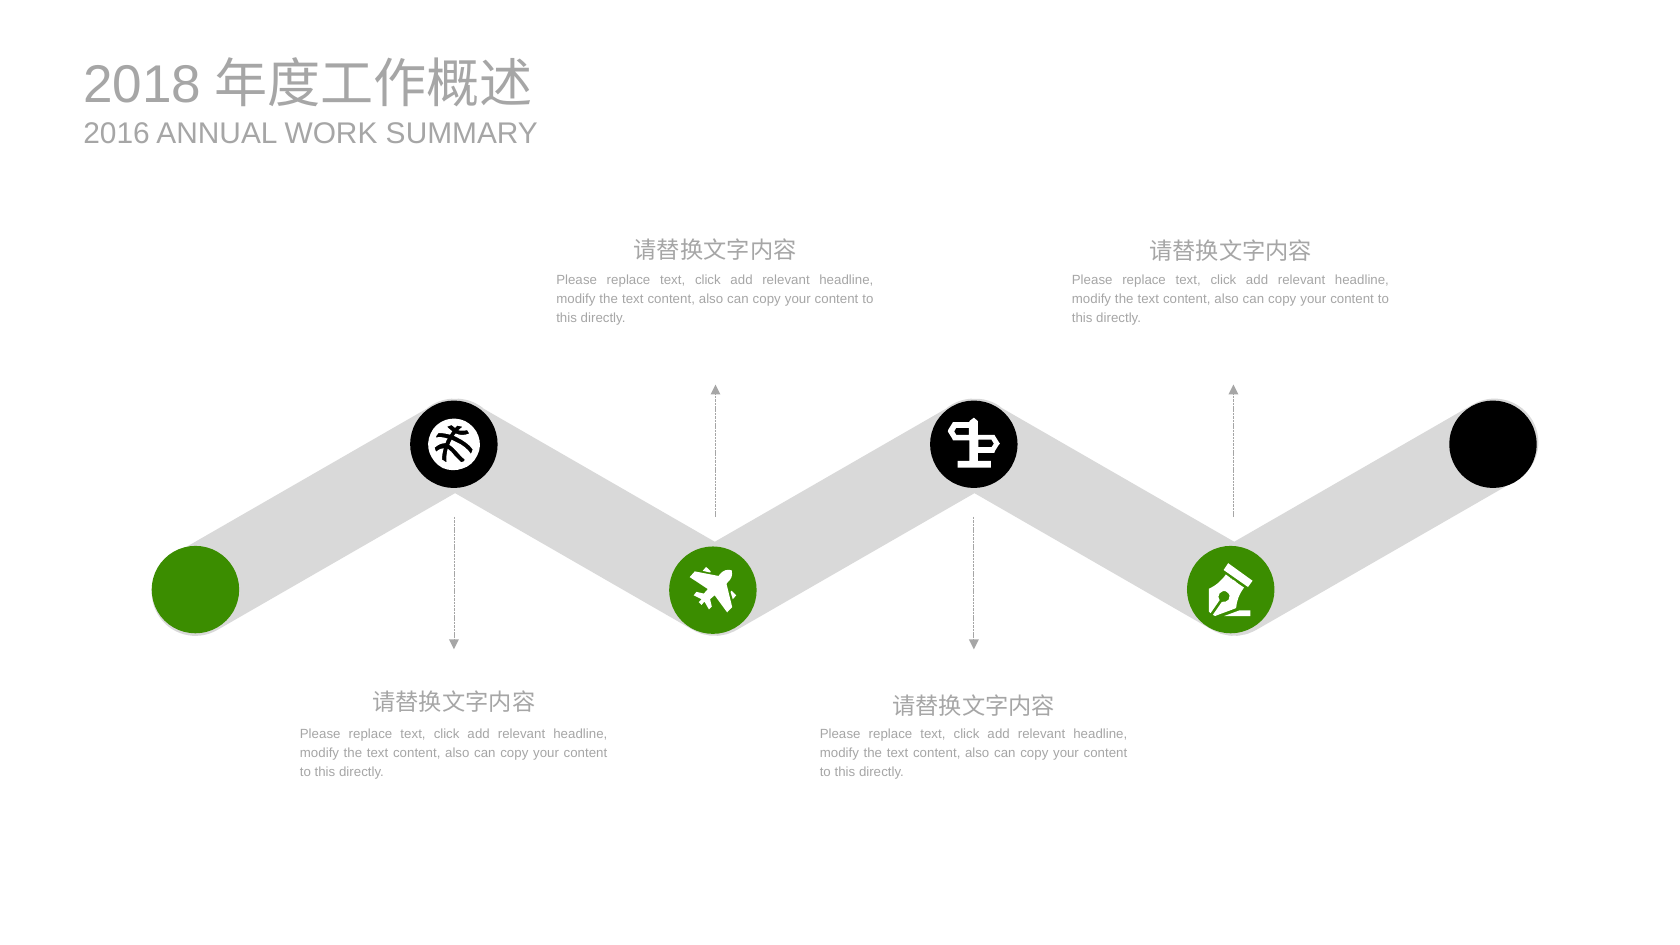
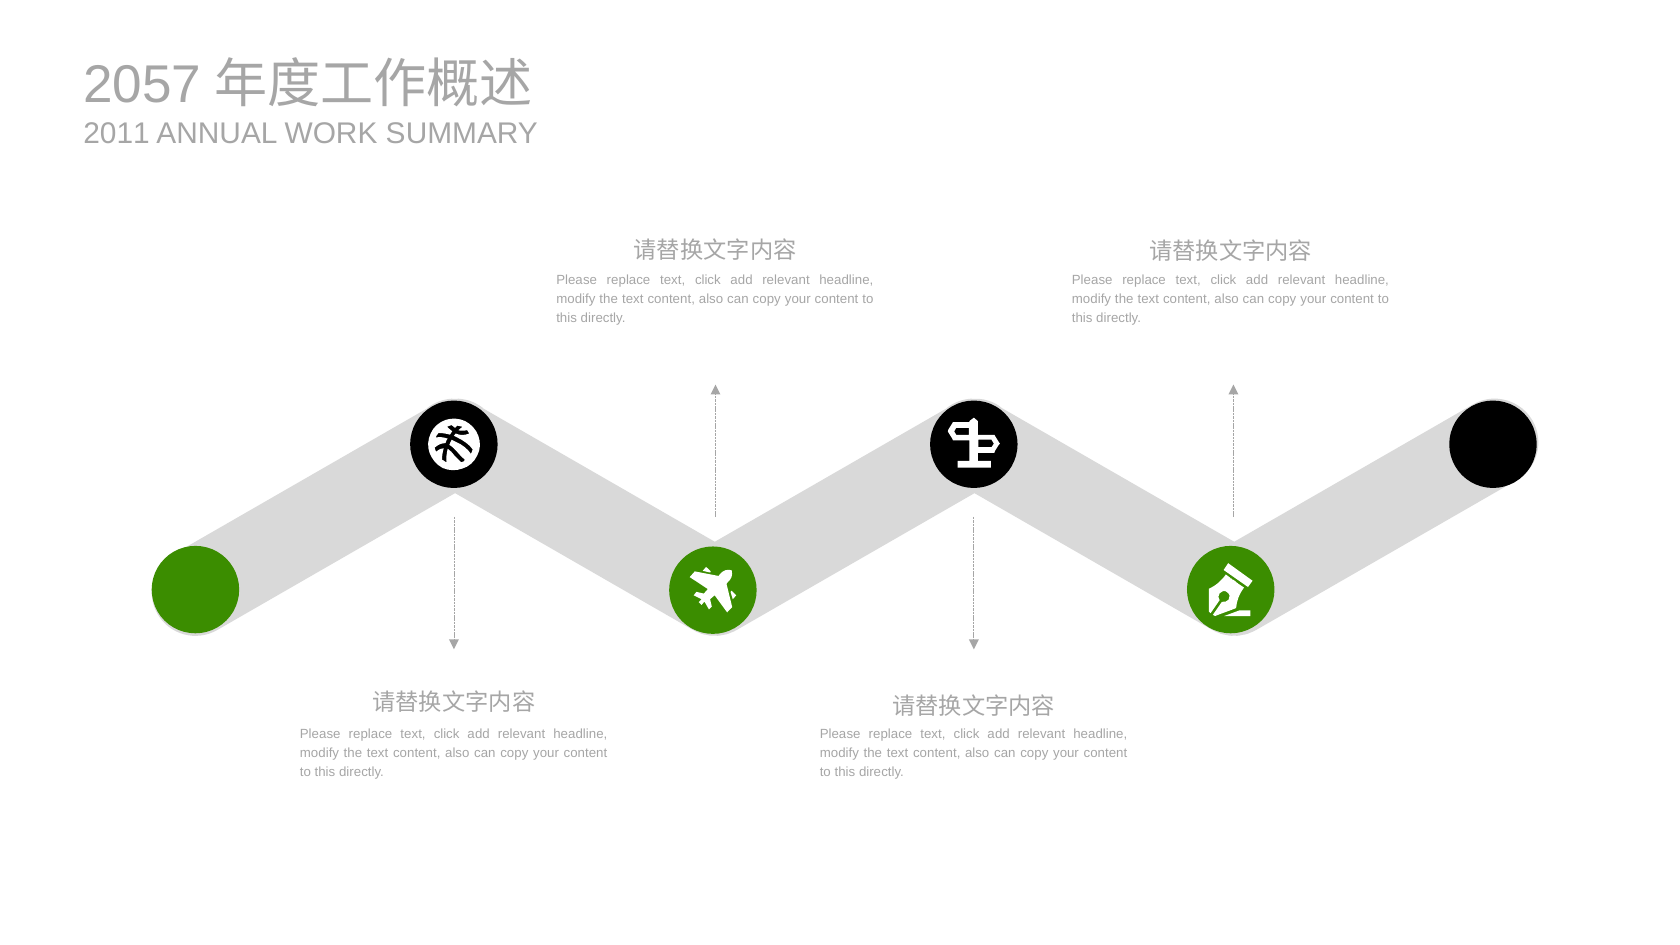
2018: 2018 -> 2057 (142, 85)
2016: 2016 -> 2011 (117, 134)
